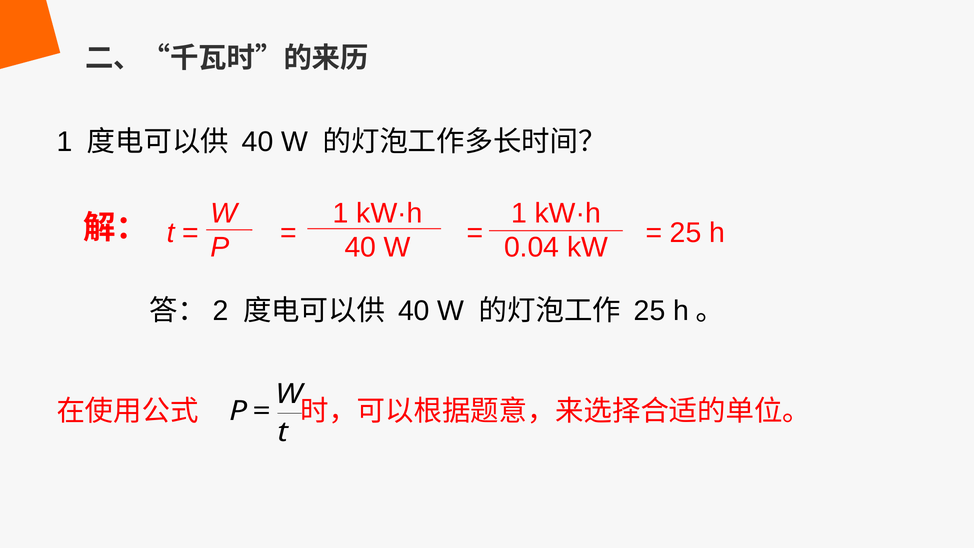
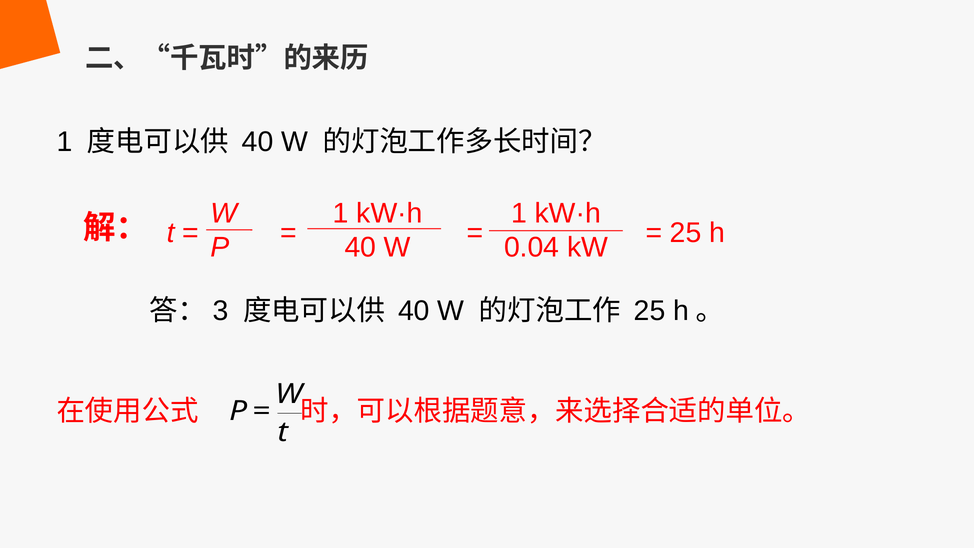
2: 2 -> 3 (221, 311)
